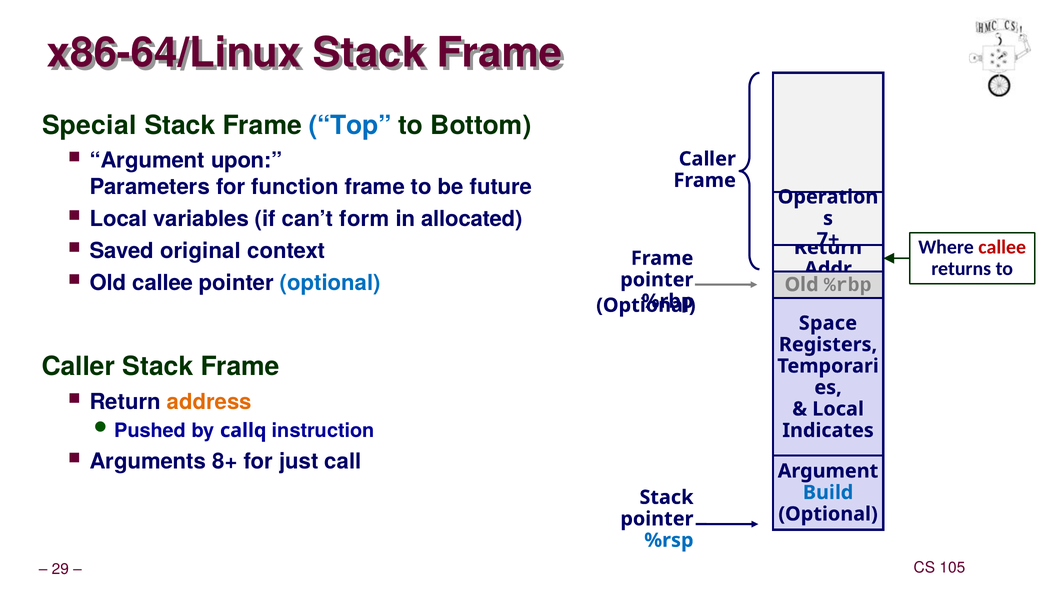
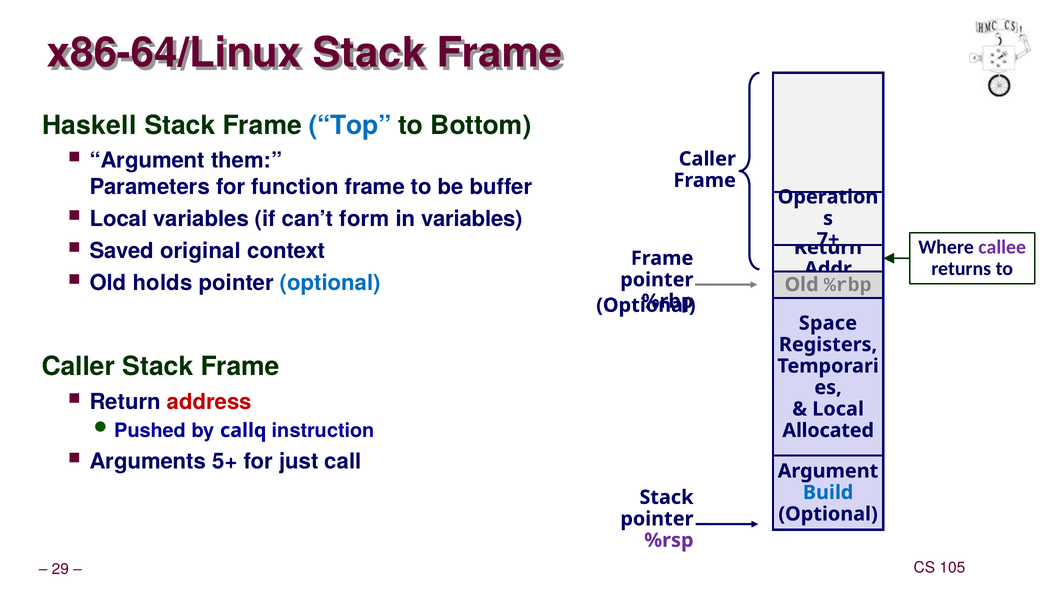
Special: Special -> Haskell (89, 125)
upon: upon -> them (247, 161)
future: future -> buffer (501, 187)
in allocated: allocated -> variables (472, 219)
callee colour: red -> purple (1002, 247)
Old callee: callee -> holds (163, 283)
address colour: orange -> red (209, 402)
Indicates: Indicates -> Allocated (828, 431)
8+: 8+ -> 5+ (225, 462)
%rsp colour: blue -> purple (669, 541)
